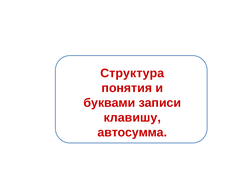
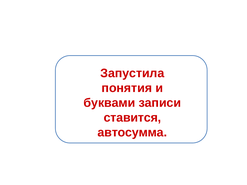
Структура: Структура -> Запустила (132, 73)
клавишу: клавишу -> ставится (132, 118)
